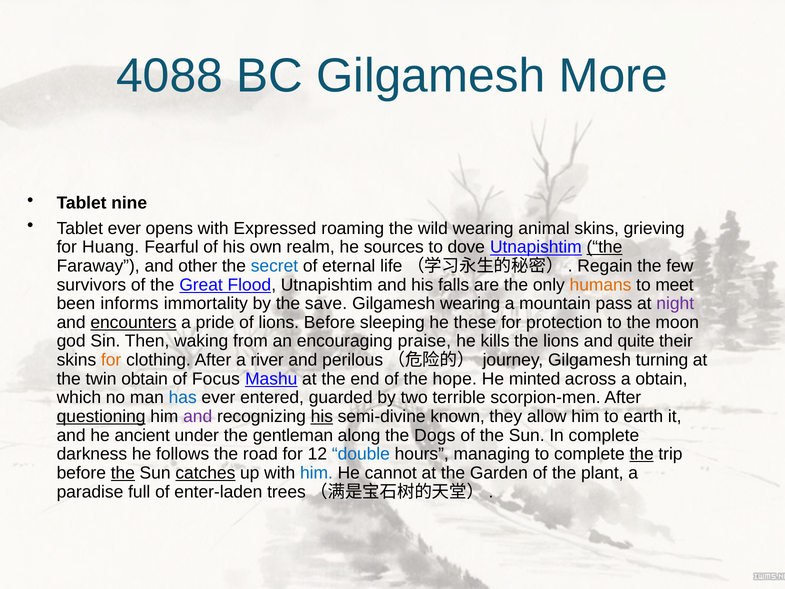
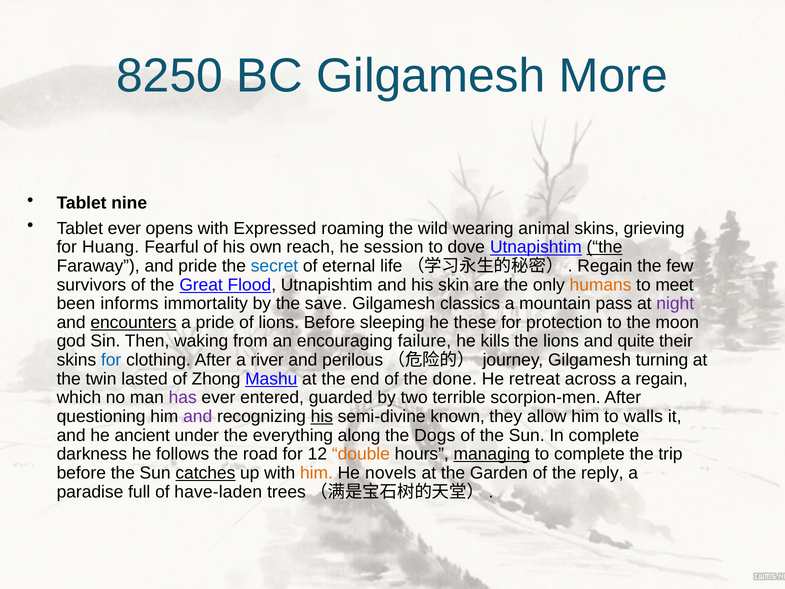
4088: 4088 -> 8250 (170, 76)
realm: realm -> reach (311, 247)
sources: sources -> session (394, 247)
and other: other -> pride (198, 266)
falls: falls -> skin (454, 285)
Gilgamesh wearing: wearing -> classics (470, 303)
praise: praise -> failure (424, 341)
for colour: orange -> blue (111, 360)
twin obtain: obtain -> lasted (145, 379)
Focus: Focus -> Zhong (216, 379)
hope: hope -> done (455, 379)
minted: minted -> retreat (534, 379)
a obtain: obtain -> regain (662, 379)
has colour: blue -> purple (183, 398)
questioning underline: present -> none (101, 416)
earth: earth -> walls (643, 416)
gentleman: gentleman -> everything (293, 435)
double colour: blue -> orange (361, 454)
managing underline: none -> present (492, 454)
the underline: present -> none (642, 454)
the underline: present -> none (123, 473)
him colour: blue -> orange (316, 473)
cannot: cannot -> novels (391, 473)
plant: plant -> reply (602, 473)
enter-laden: enter-laden -> have-laden (218, 492)
